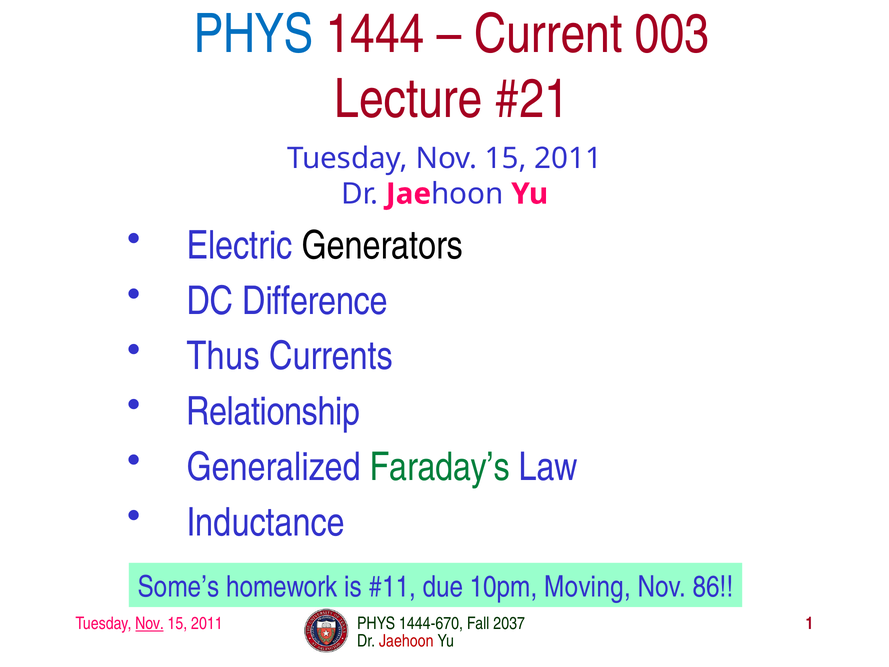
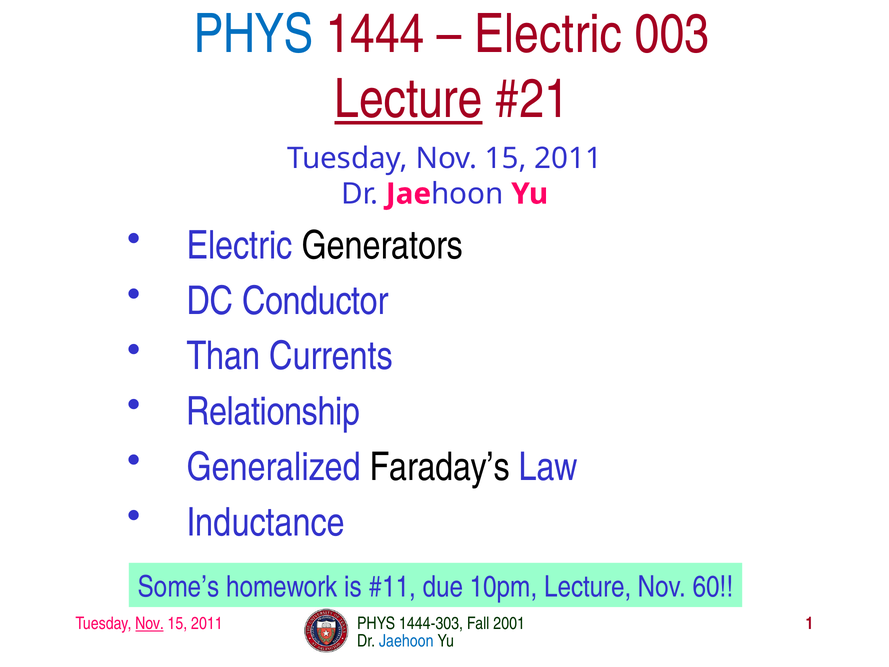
Current: Current -> Electric (548, 34)
Lecture underline: none -> present (408, 99)
Difference: Difference -> Conductor (315, 301)
Thus: Thus -> Than (223, 356)
Faraday’s colour: green -> black (440, 467)
10pm Moving: Moving -> Lecture (588, 587)
86: 86 -> 60 (713, 587)
1444-670: 1444-670 -> 1444-303 (431, 624)
2037: 2037 -> 2001 (509, 624)
Jaehoon colour: red -> blue (406, 641)
